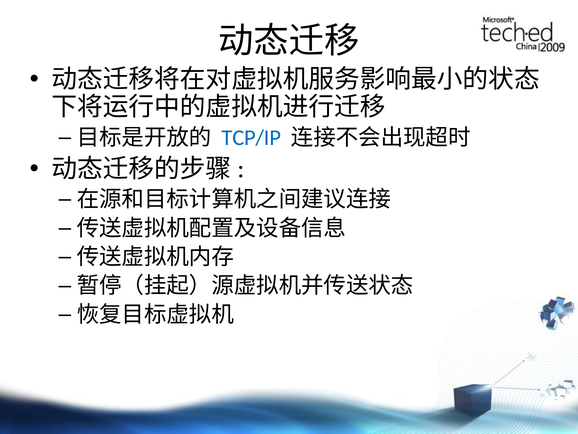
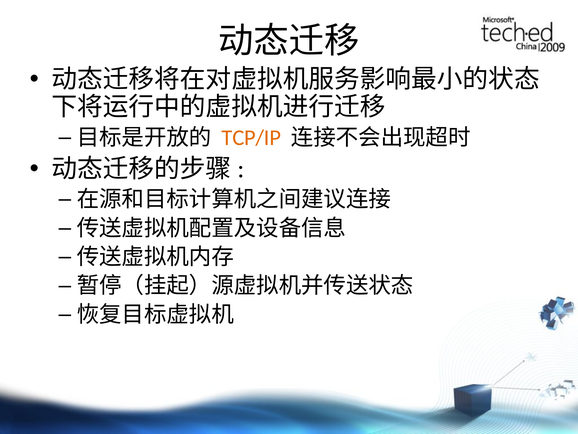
TCP/IP colour: blue -> orange (251, 138)
